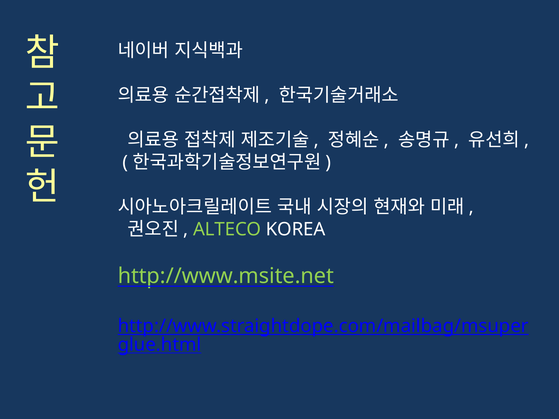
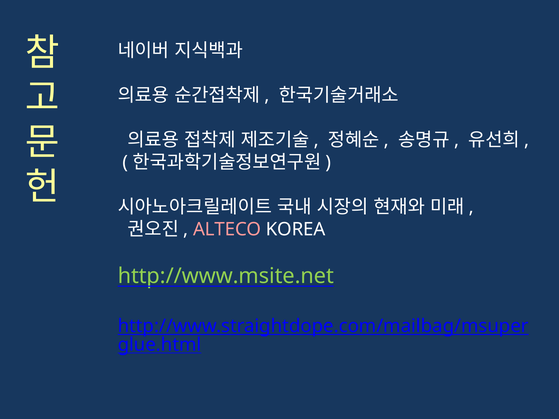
ALTECO colour: light green -> pink (227, 230)
